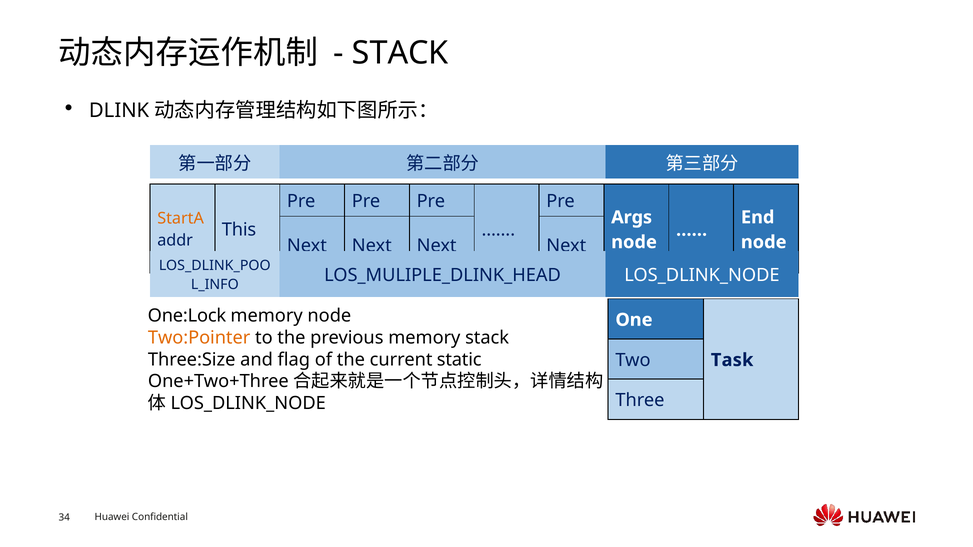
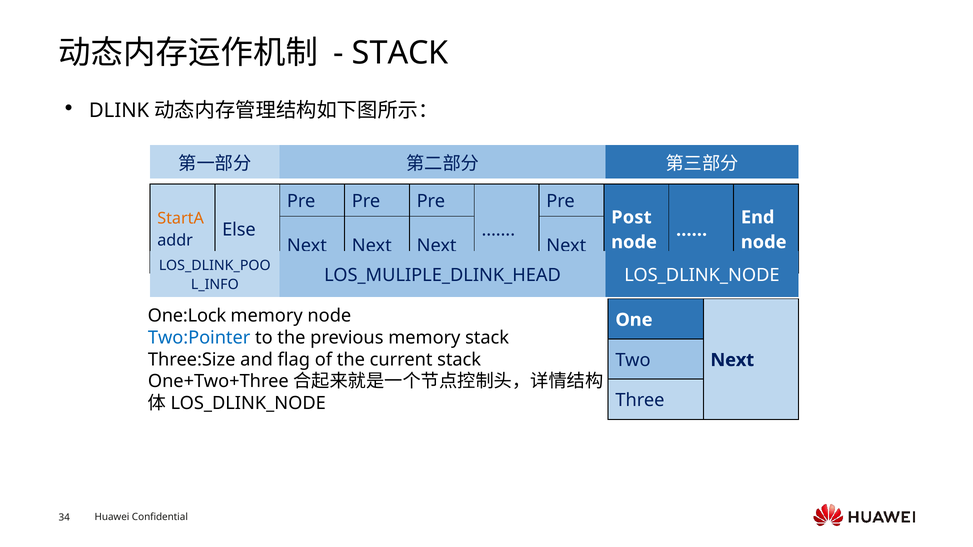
Args: Args -> Post (631, 217)
This: This -> Else (239, 230)
Two:Pointer colour: orange -> blue (199, 338)
current static: static -> stack (459, 360)
Task: Task -> Next (732, 360)
